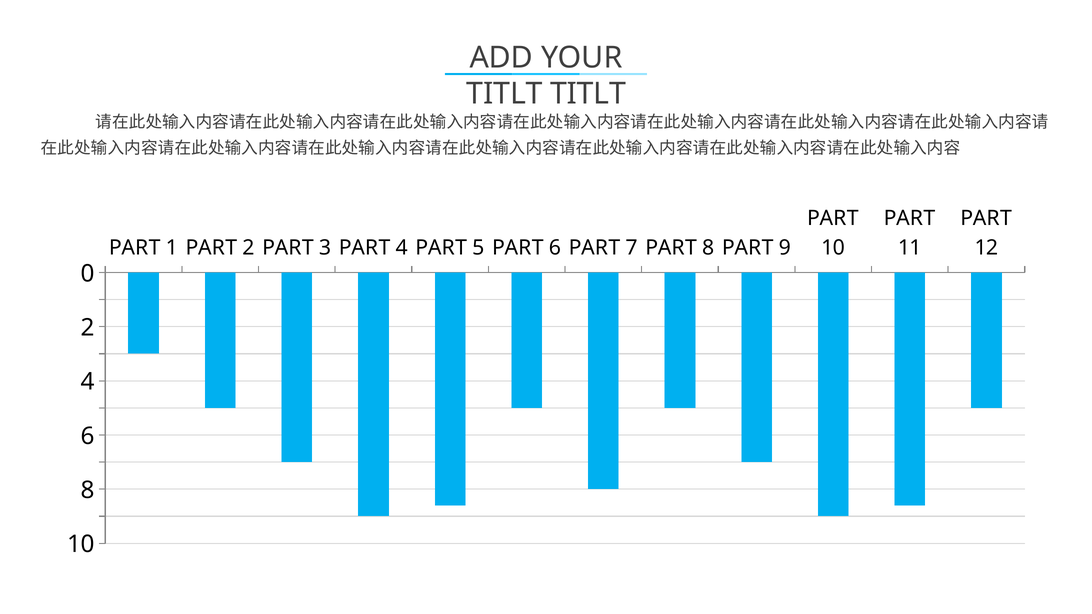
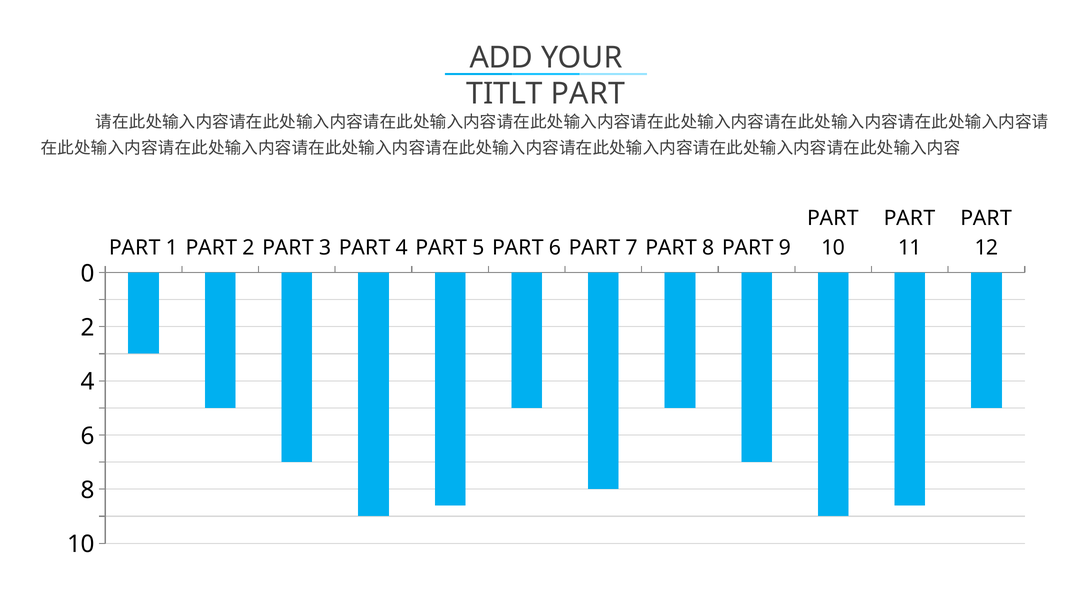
TITLT TITLT: TITLT -> PART (588, 94)
